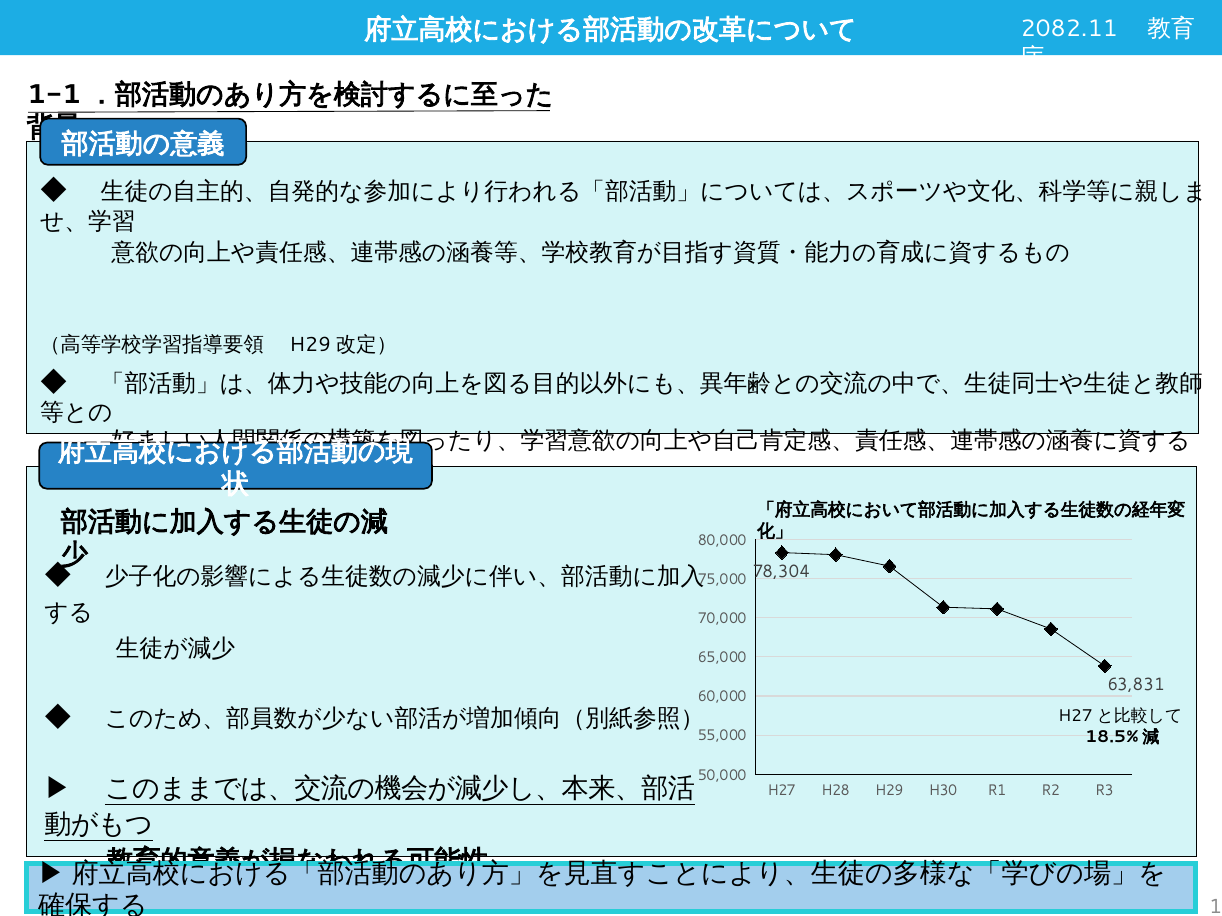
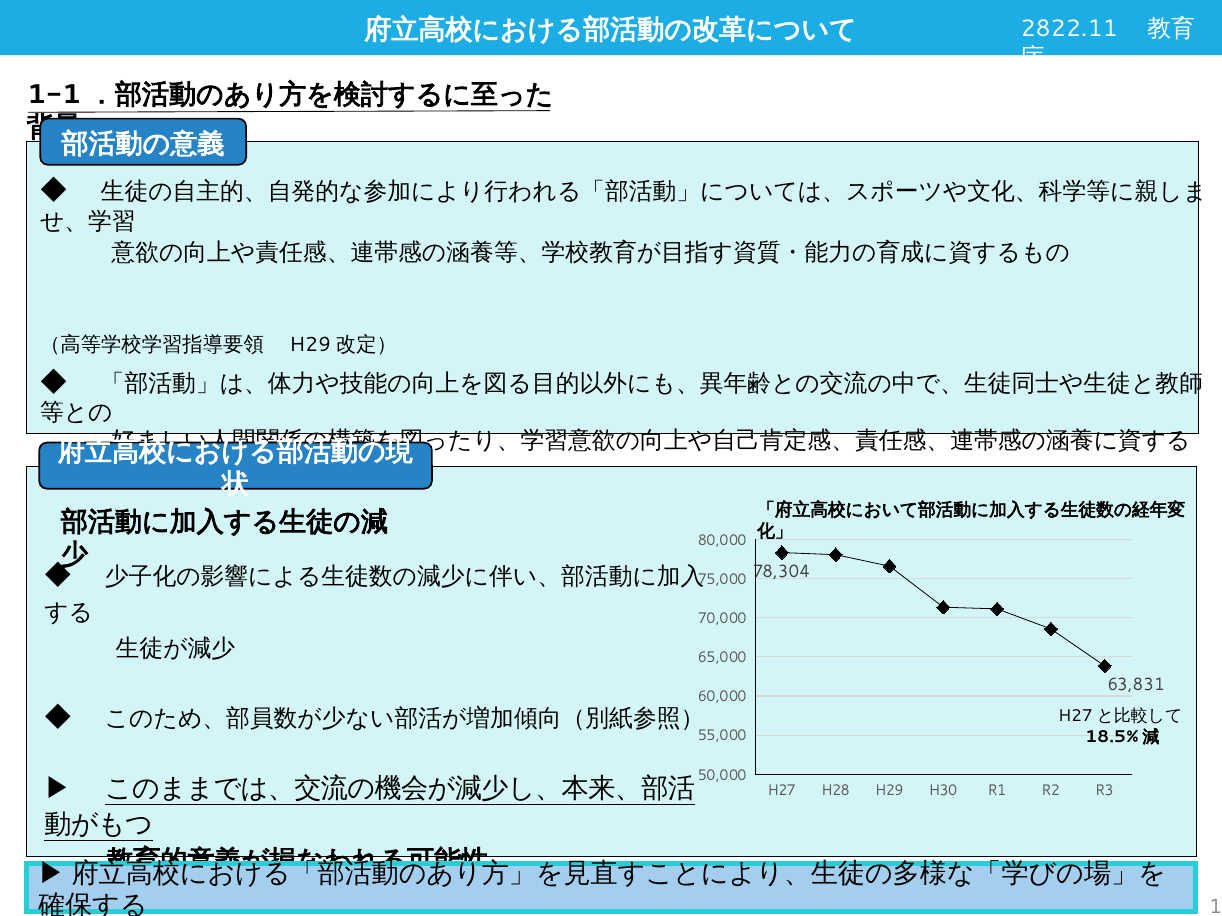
2082.11: 2082.11 -> 2822.11 (1069, 29)
